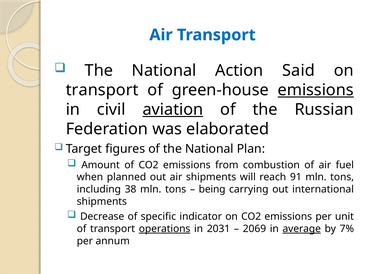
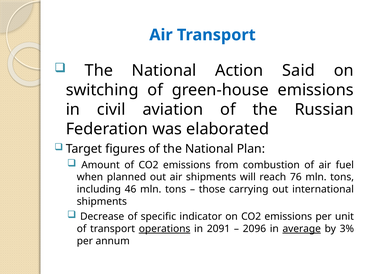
transport: transport -> switching (102, 90)
emissions underline: present -> none (316, 90)
aviation underline: present -> none (173, 110)
91: 91 -> 76 (296, 177)
38: 38 -> 46 (131, 190)
being: being -> those (212, 190)
2031: 2031 -> 2091 (219, 229)
2069: 2069 -> 2096 (254, 229)
7%: 7% -> 3% (347, 229)
